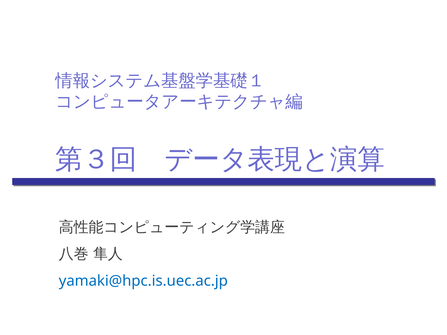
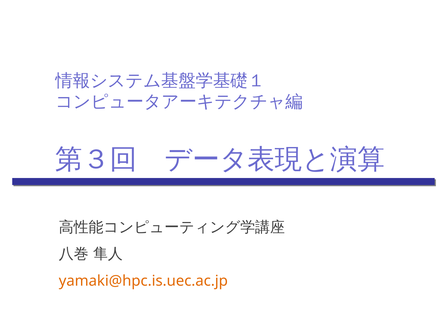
yamaki@hpc.is.uec.ac.jp colour: blue -> orange (143, 281)
